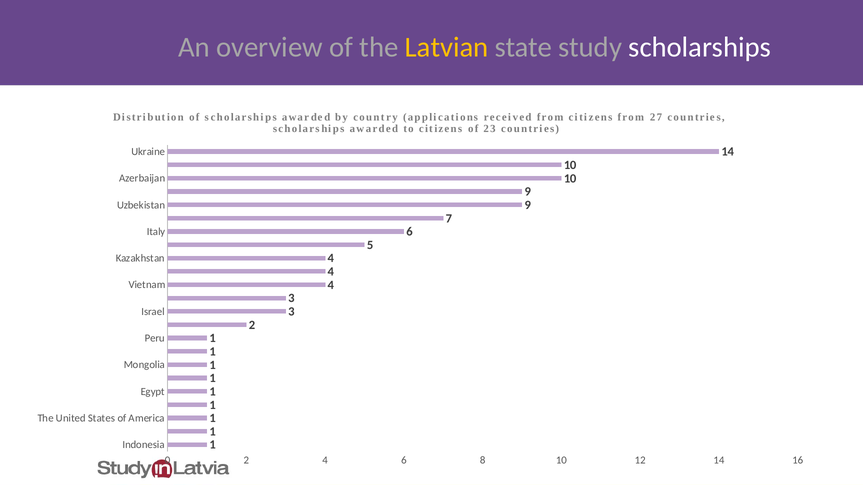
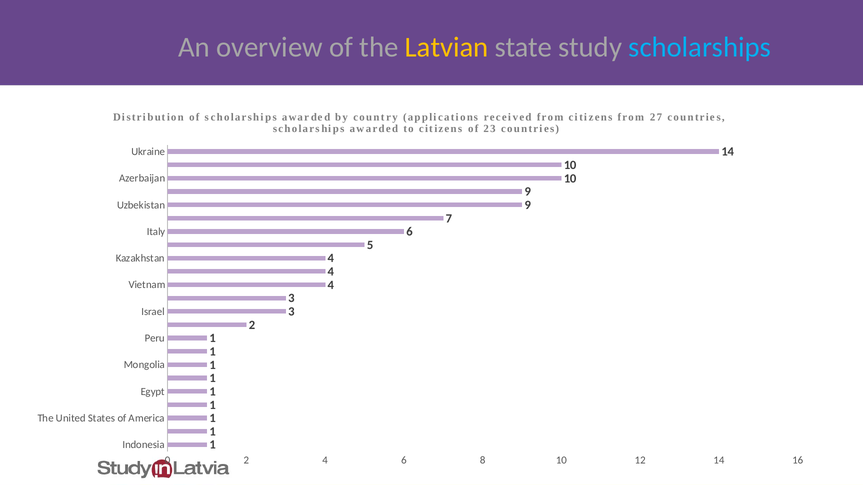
scholarships colour: white -> light blue (700, 47)
